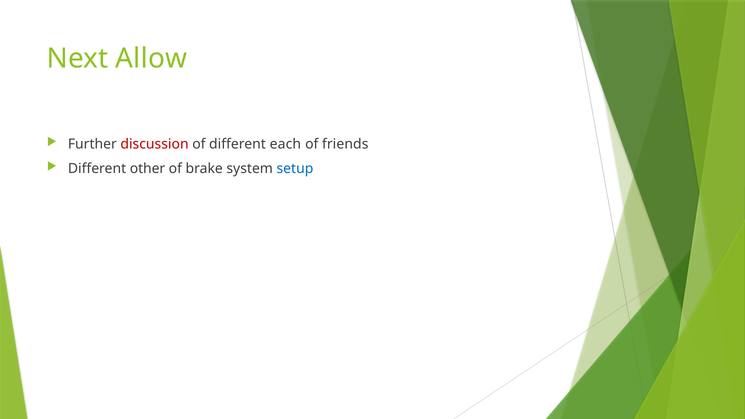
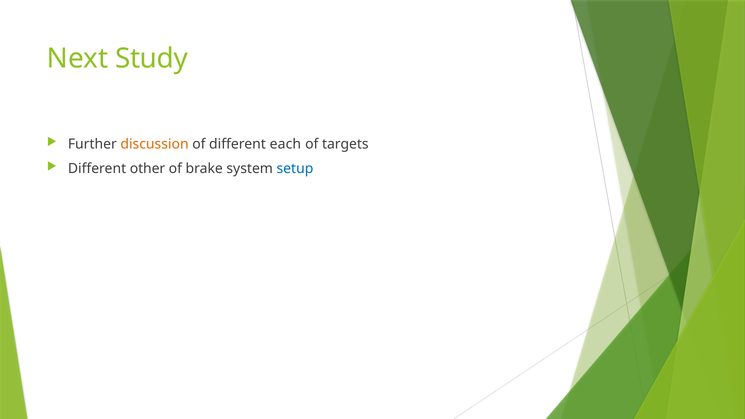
Allow: Allow -> Study (152, 59)
discussion colour: red -> orange (155, 144)
friends: friends -> targets (345, 144)
